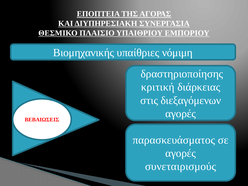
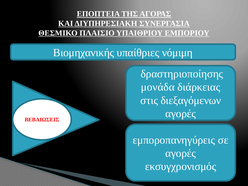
κριτική: κριτική -> μονάδα (158, 87)
παρασκευάσματος: παρασκευάσματος -> εμποροπανηγύρεις (174, 140)
συνεταιρισμούς: συνεταιρισμούς -> εκσυγχρονισμός (181, 167)
